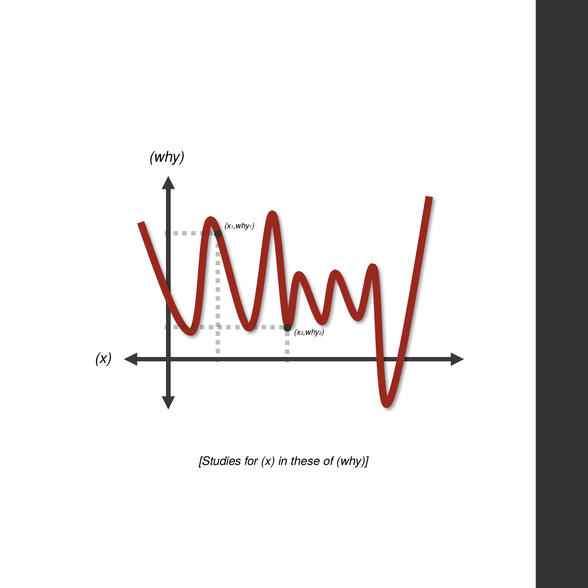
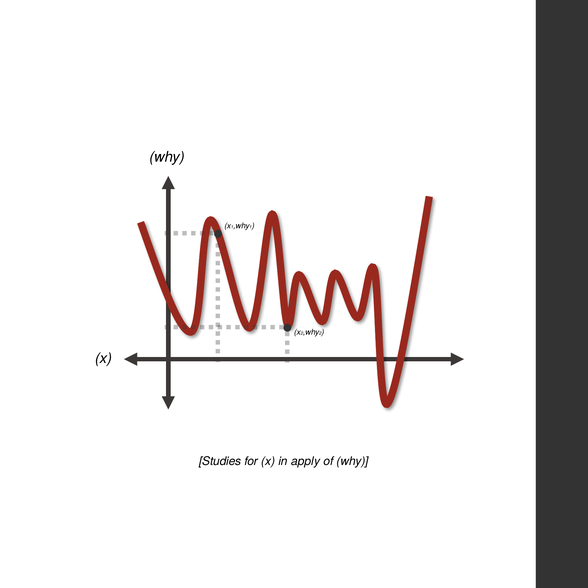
these: these -> apply (306, 461)
